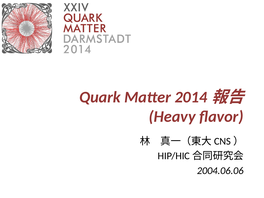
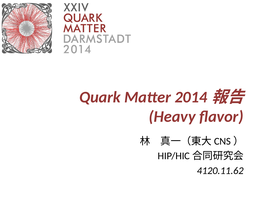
2004.06.06: 2004.06.06 -> 4120.11.62 (220, 171)
